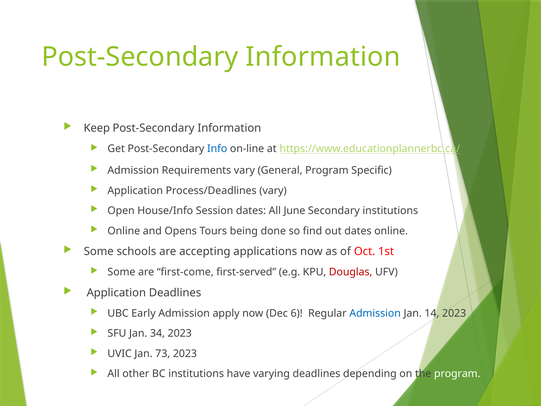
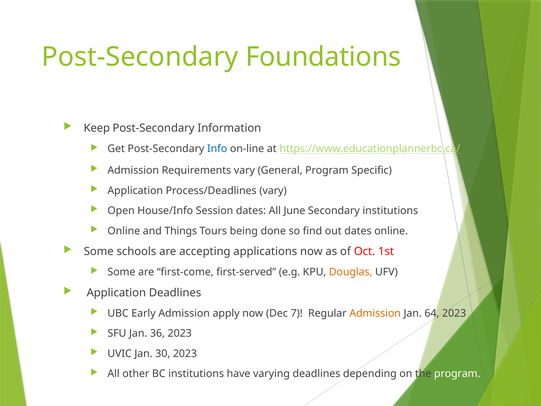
Information: Information -> Foundations (323, 57)
Opens: Opens -> Things (181, 231)
Douglas colour: red -> orange (351, 272)
6: 6 -> 7 (297, 313)
Admission colour: blue -> orange (375, 313)
14: 14 -> 64 (432, 313)
34: 34 -> 36 (157, 333)
73: 73 -> 30 (163, 353)
